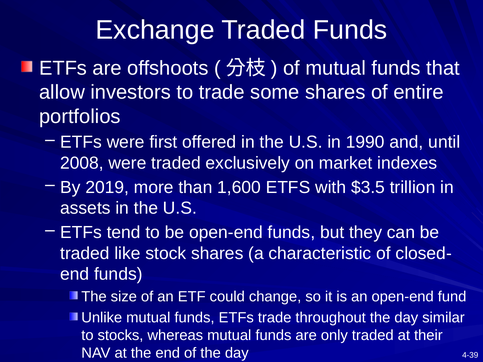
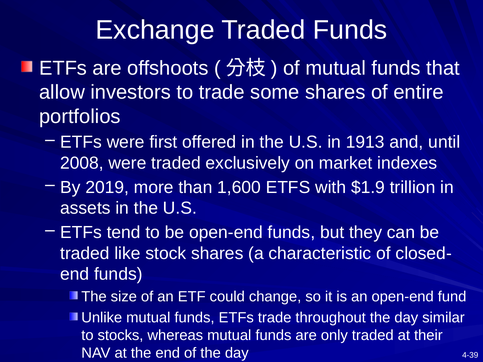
1990: 1990 -> 1913 (365, 142)
$3.5: $3.5 -> $1.9 (368, 187)
